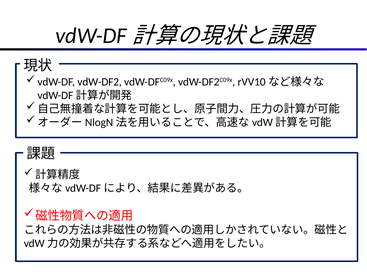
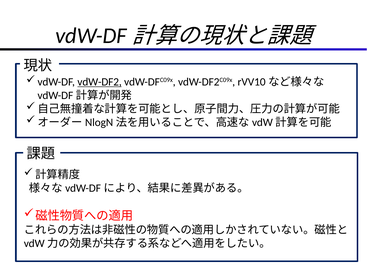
vdW-DF2 underline: none -> present (100, 82)
